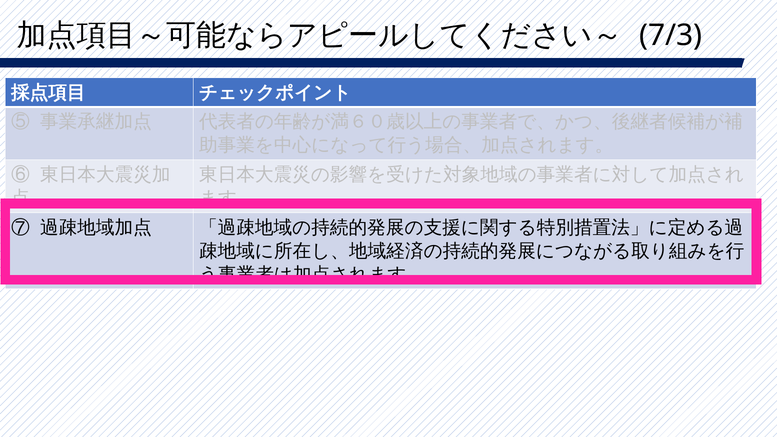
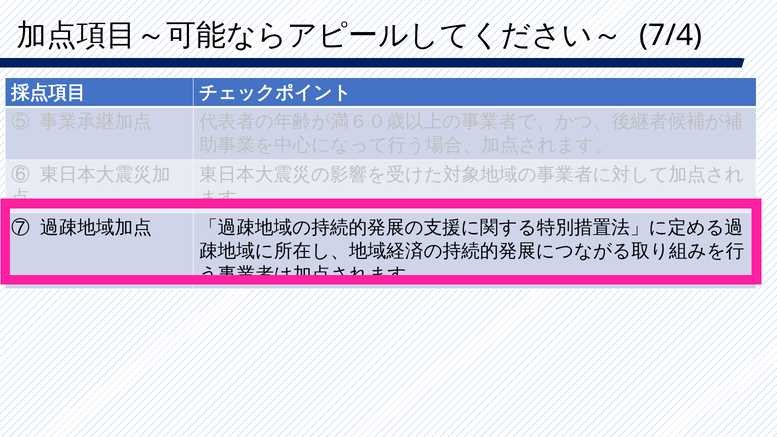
7/3: 7/3 -> 7/4 (671, 36)
